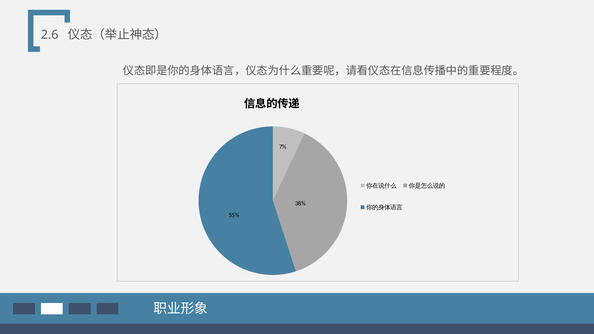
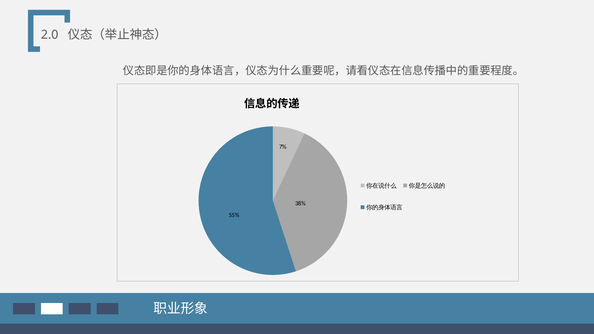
2.6: 2.6 -> 2.0 (50, 35)
